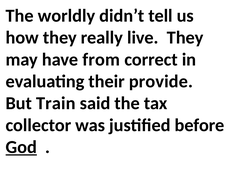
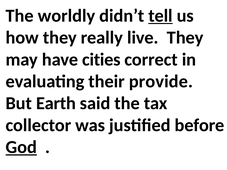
tell underline: none -> present (160, 16)
from: from -> cities (101, 60)
Train: Train -> Earth (56, 103)
